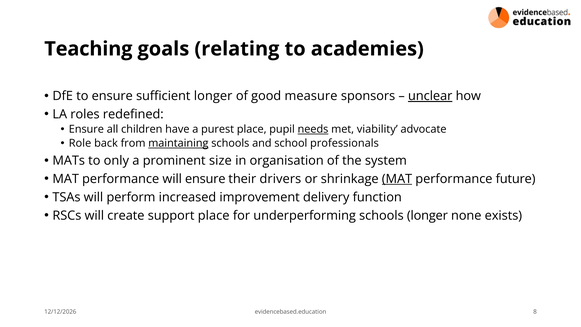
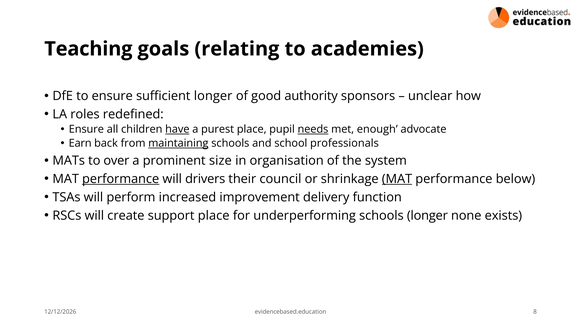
measure: measure -> authority (311, 96)
unclear underline: present -> none (430, 96)
have underline: none -> present (177, 129)
viability: viability -> enough (377, 129)
Role: Role -> Earn (80, 143)
only: only -> over (116, 161)
performance underline: none -> present (121, 179)
will ensure: ensure -> drivers (205, 179)
drivers: drivers -> council (280, 179)
future: future -> below (515, 179)
